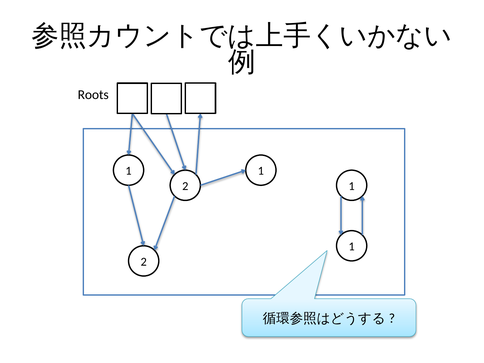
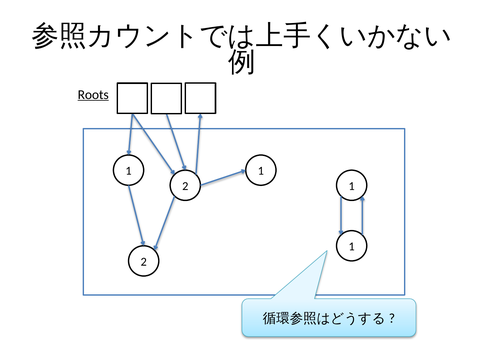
Roots underline: none -> present (93, 95)
